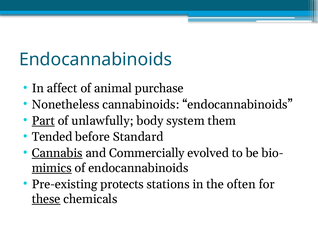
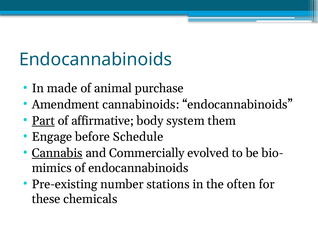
affect: affect -> made (62, 88)
Nonetheless: Nonetheless -> Amendment (66, 104)
unlawfully: unlawfully -> affirmative (103, 120)
Tended: Tended -> Engage (52, 137)
Standard: Standard -> Schedule (138, 137)
mimics underline: present -> none (52, 168)
protects: protects -> number (122, 184)
these underline: present -> none (46, 199)
